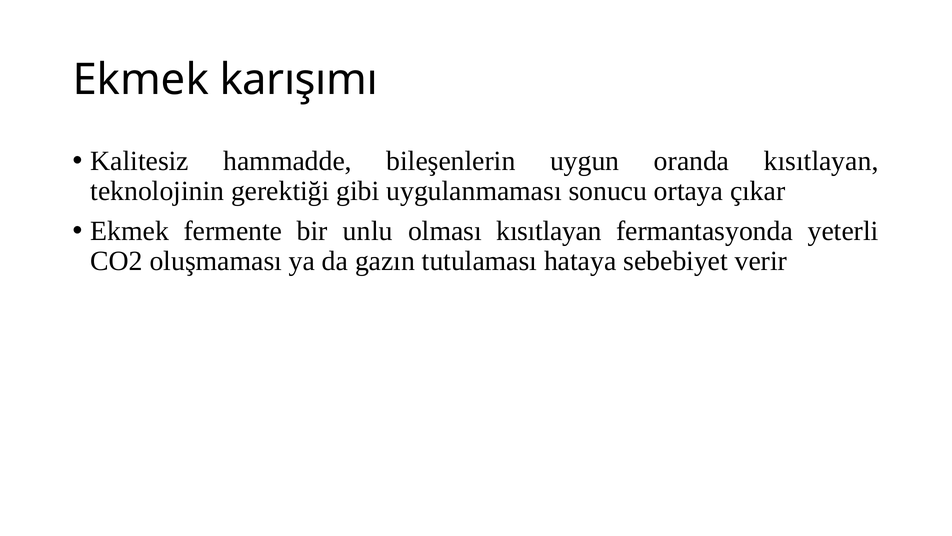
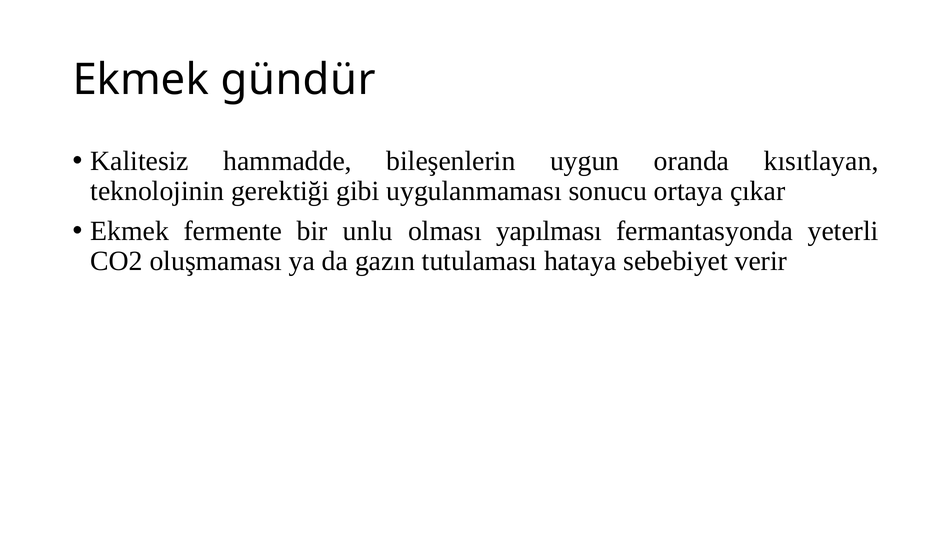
karışımı: karışımı -> gündür (298, 80)
olması kısıtlayan: kısıtlayan -> yapılması (549, 231)
